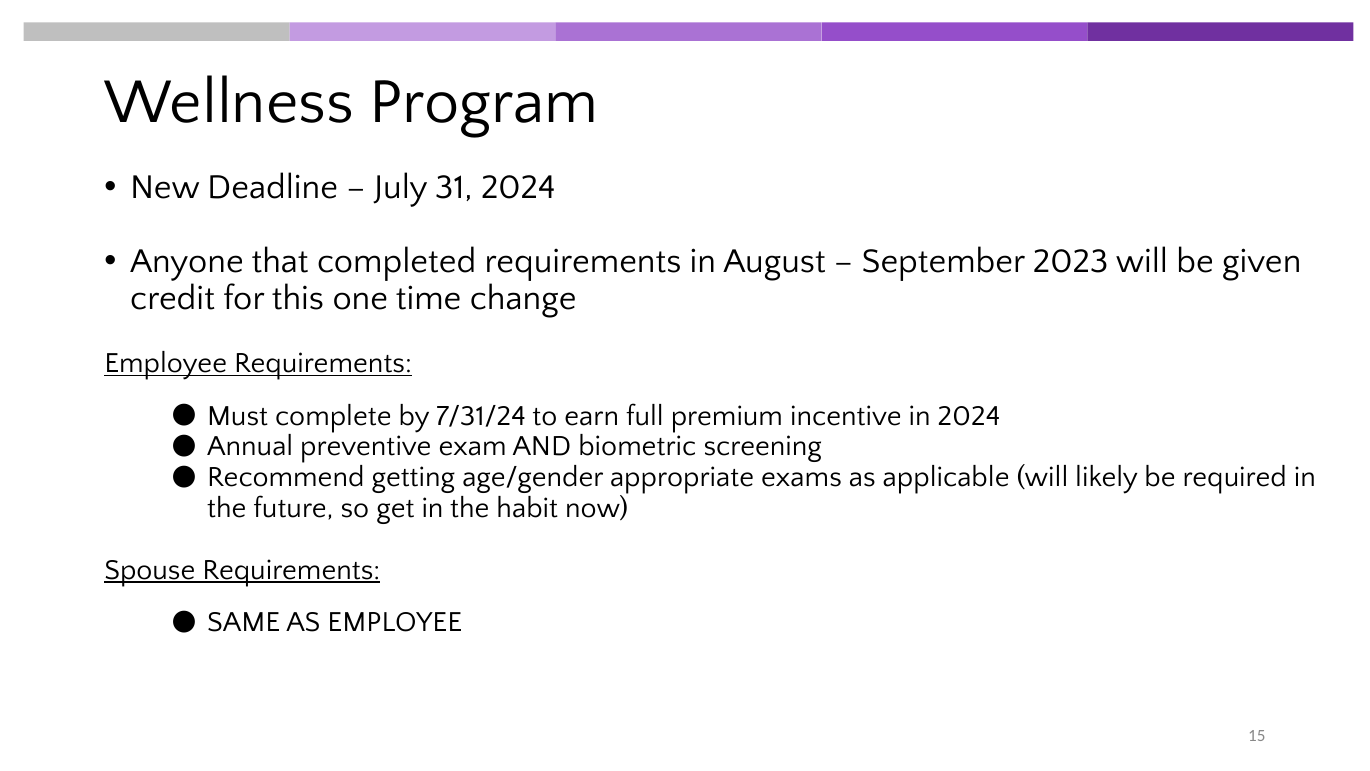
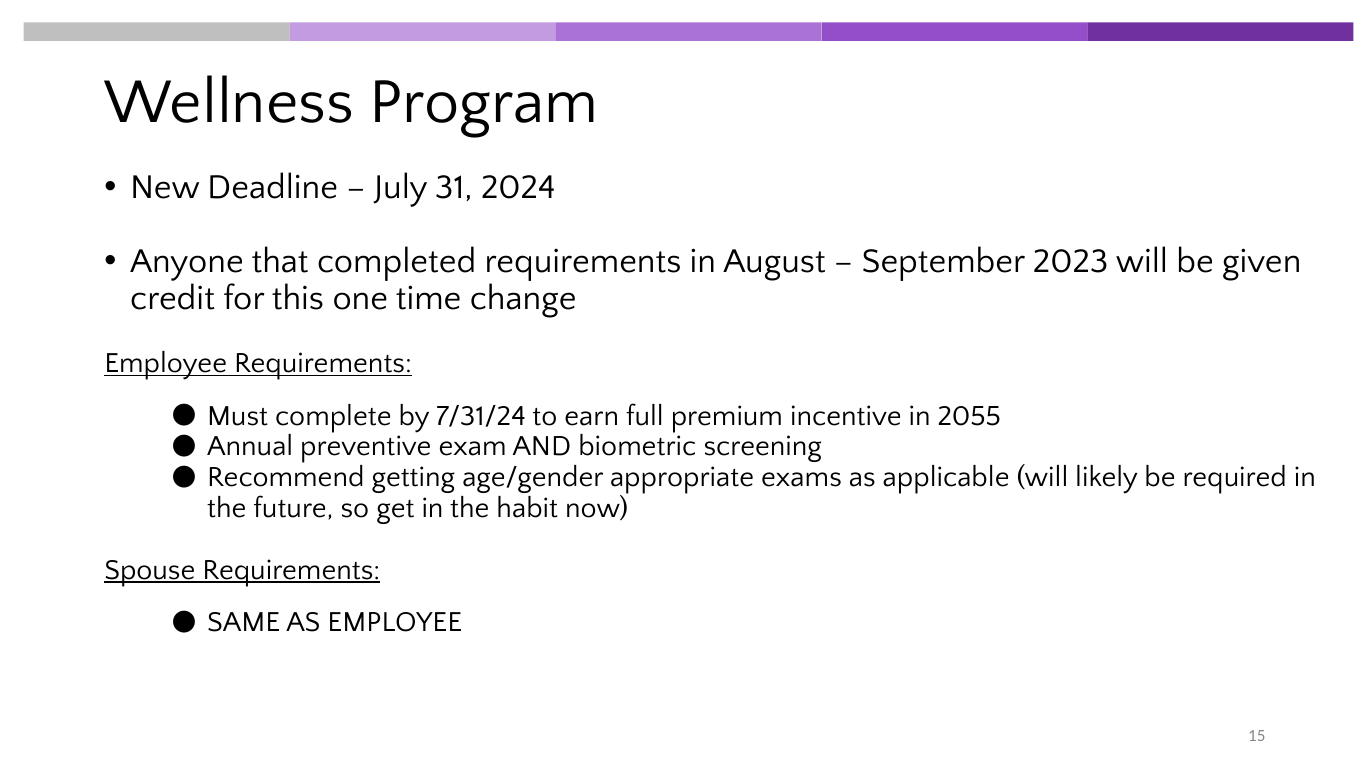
in 2024: 2024 -> 2055 (969, 415)
